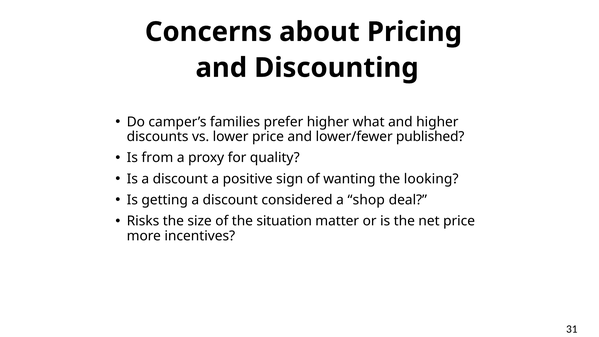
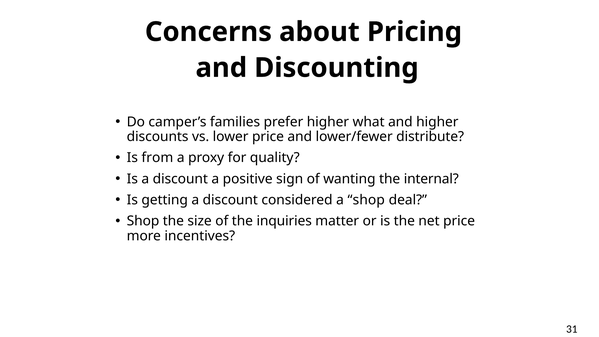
published: published -> distribute (430, 137)
looking: looking -> internal (431, 179)
Risks: Risks -> Shop (143, 221)
situation: situation -> inquiries (284, 221)
